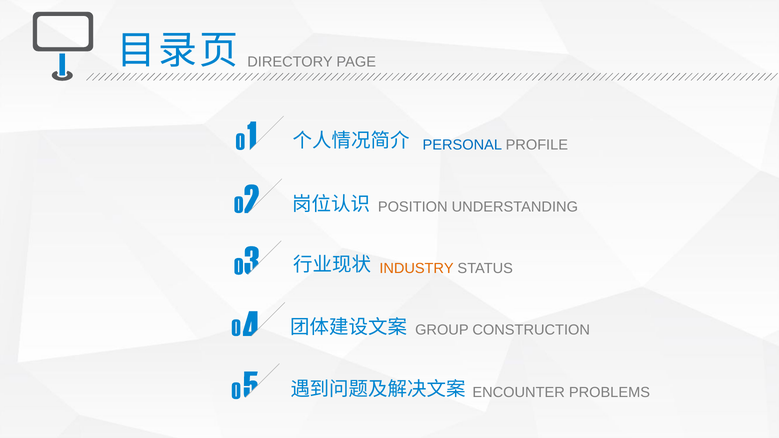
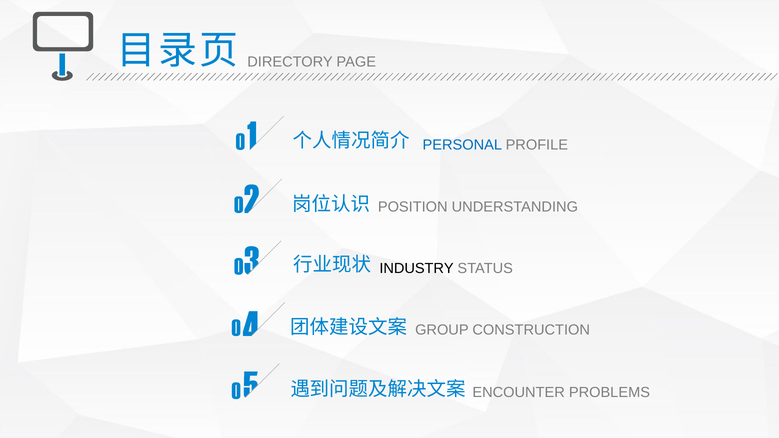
INDUSTRY colour: orange -> black (417, 269)
